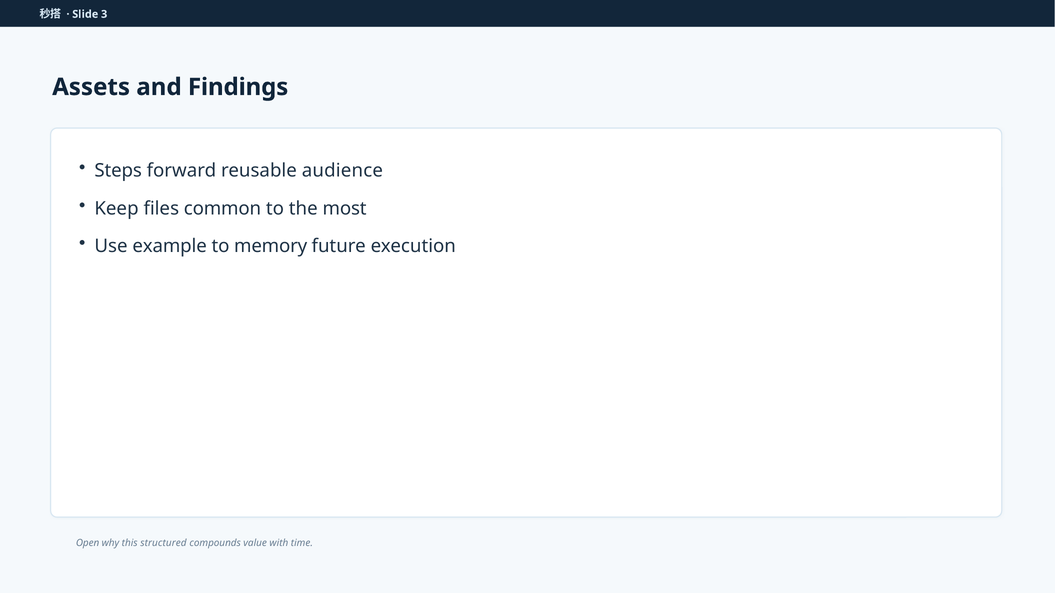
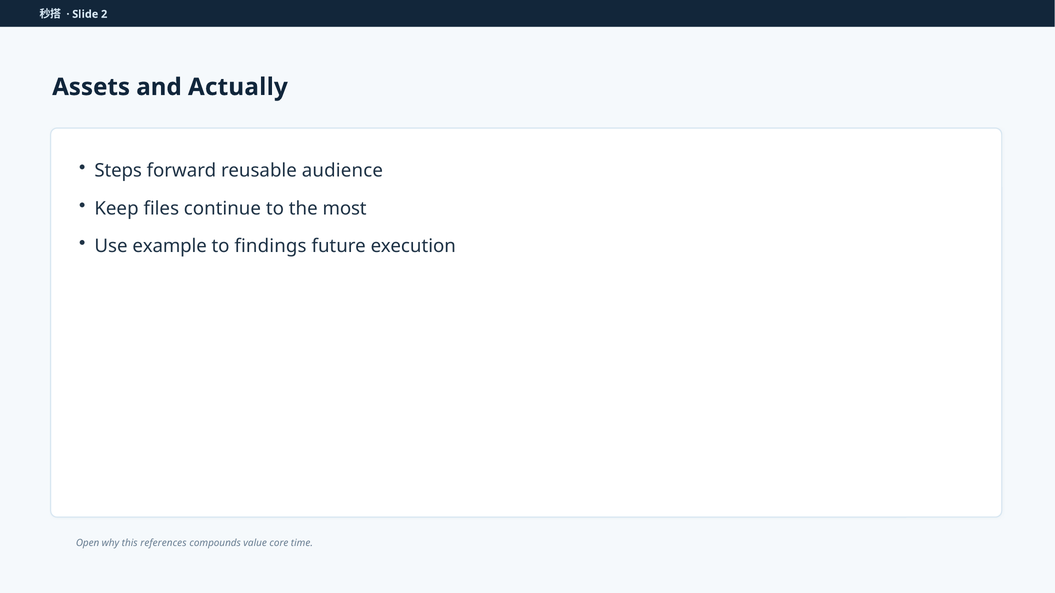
3: 3 -> 2 (104, 14)
Findings: Findings -> Actually (238, 87)
common: common -> continue (222, 209)
memory: memory -> findings (270, 246)
structured: structured -> references (163, 543)
with: with -> core (279, 543)
